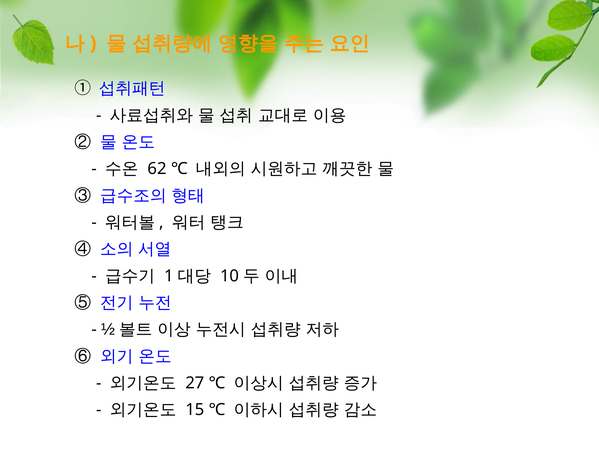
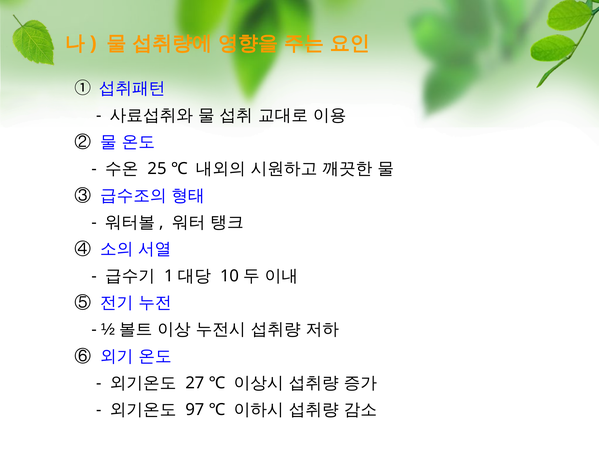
62: 62 -> 25 (157, 169)
15: 15 -> 97 (195, 410)
